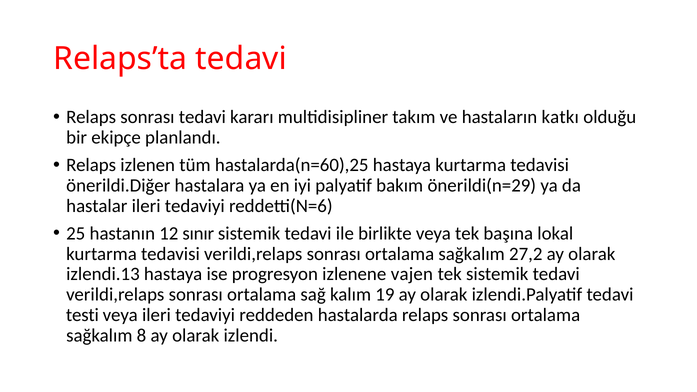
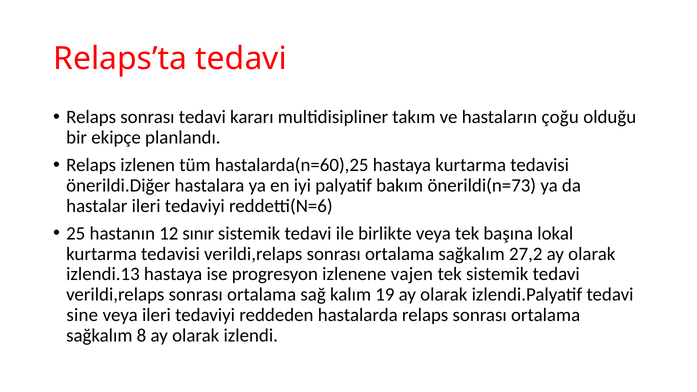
katkı: katkı -> çoğu (560, 117)
önerildi(n=29: önerildi(n=29 -> önerildi(n=73 (482, 185)
testi: testi -> sine (82, 315)
